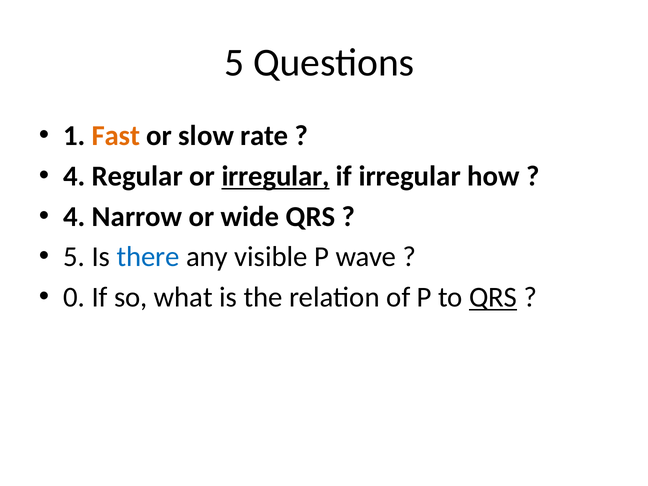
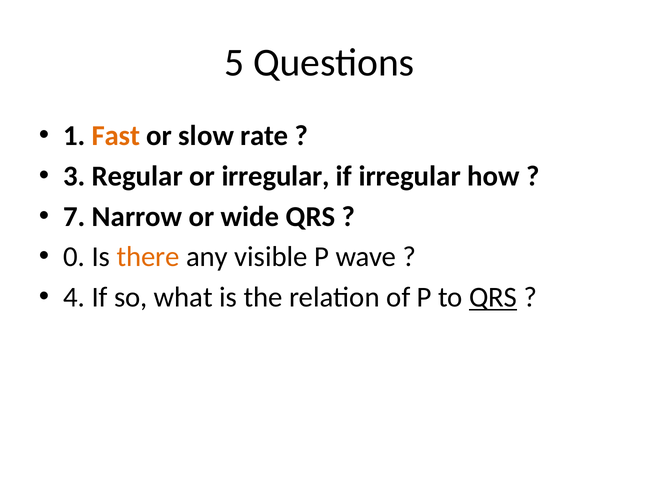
4: 4 -> 3 (74, 176)
irregular underline: present -> none (276, 176)
4: 4 -> 7 (74, 217)
5: 5 -> 0 (74, 257)
there colour: blue -> orange (148, 257)
0: 0 -> 4 (74, 297)
